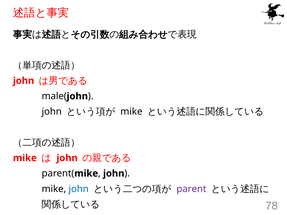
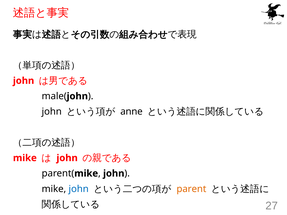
mike: mike -> anne (131, 112)
parent colour: purple -> orange (191, 189)
78: 78 -> 27 (272, 206)
